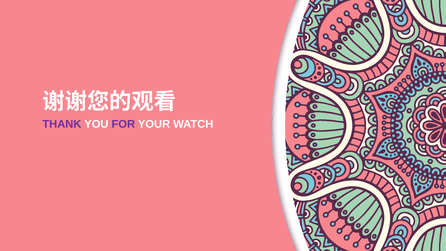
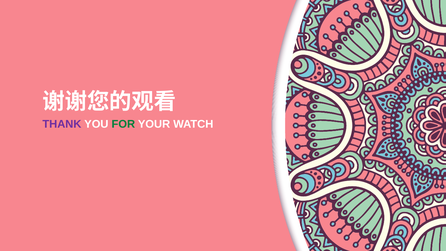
FOR colour: purple -> green (123, 124)
